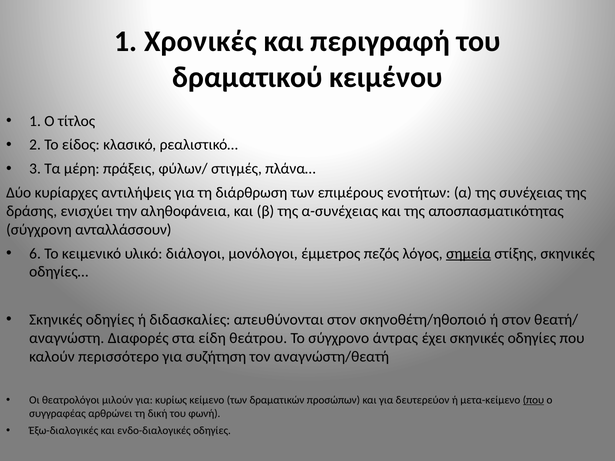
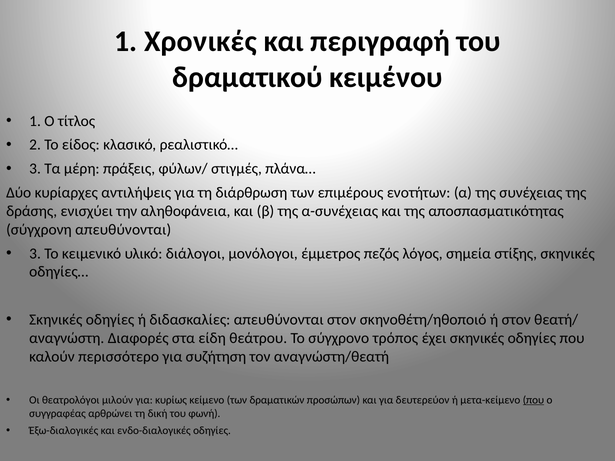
σύγχρονη ανταλλάσσουν: ανταλλάσσουν -> απευθύνονται (123, 230)
6: 6 -> 3 (35, 254)
σημεία underline: present -> none (469, 254)
άντρας: άντρας -> τρόπος (395, 338)
